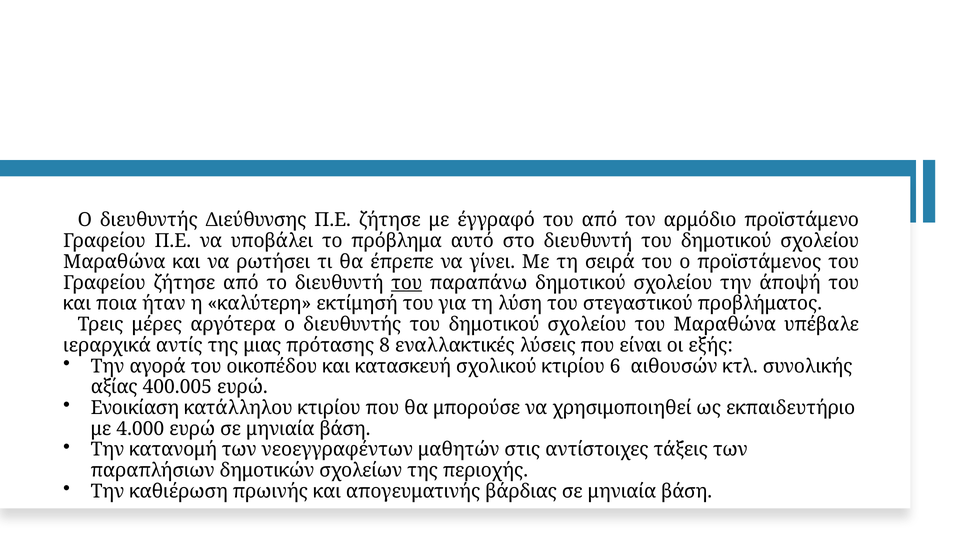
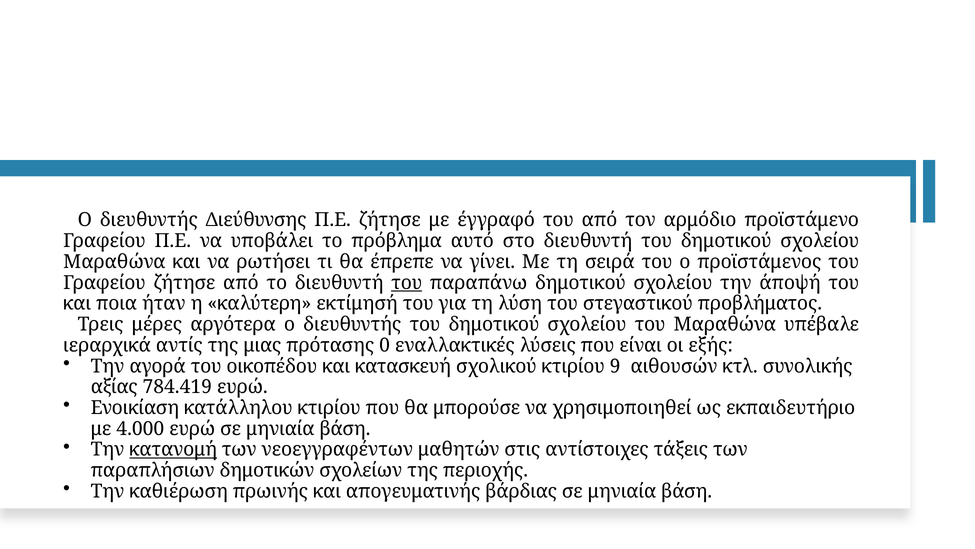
8: 8 -> 0 (385, 345)
6: 6 -> 9 (615, 366)
400.005: 400.005 -> 784.419 (177, 387)
κατανομή underline: none -> present (173, 449)
